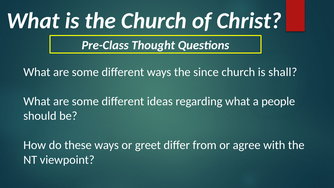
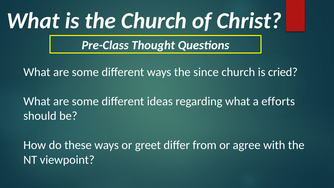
shall: shall -> cried (283, 72)
people: people -> efforts (278, 101)
